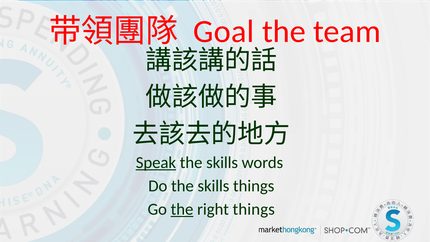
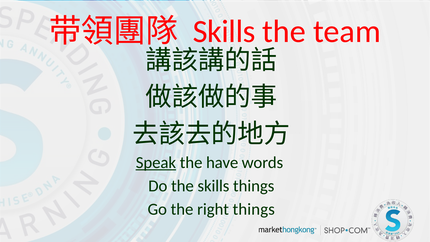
Goal: Goal -> Skills (224, 31)
skills: skills -> have (222, 163)
the underline: present -> none (182, 209)
